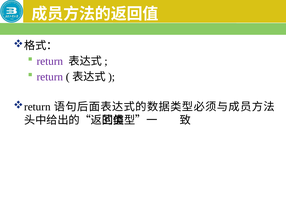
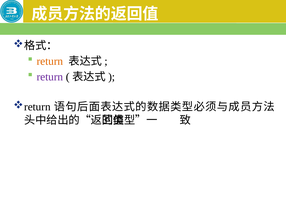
return colour: purple -> orange (50, 61)
